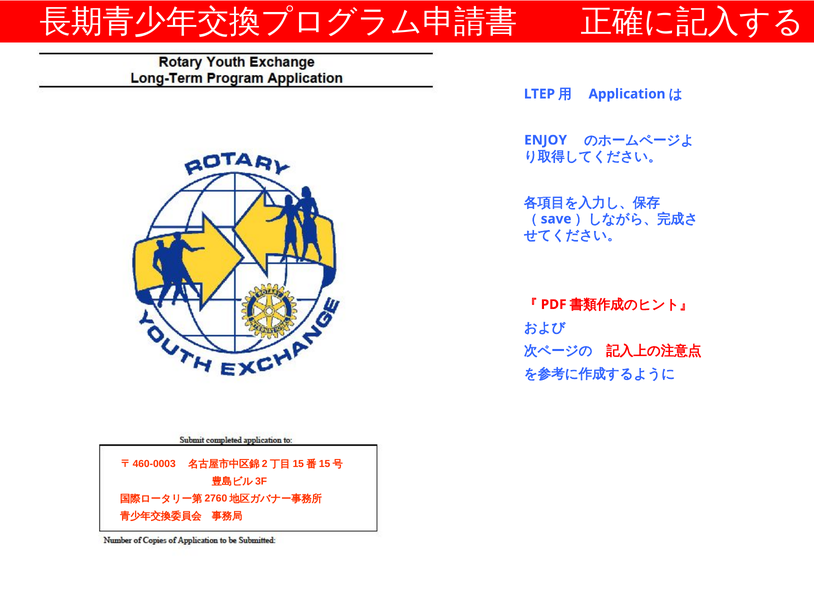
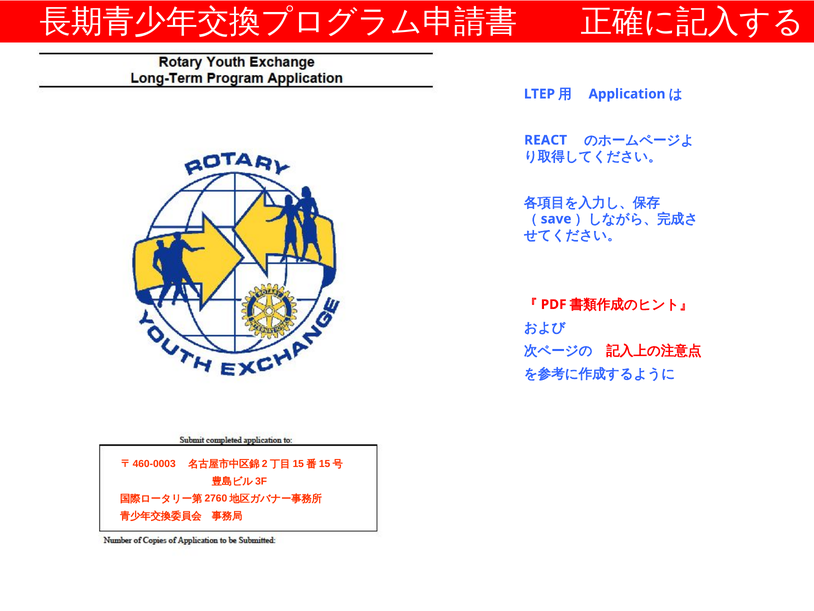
ENJOY: ENJOY -> REACT (546, 140)
